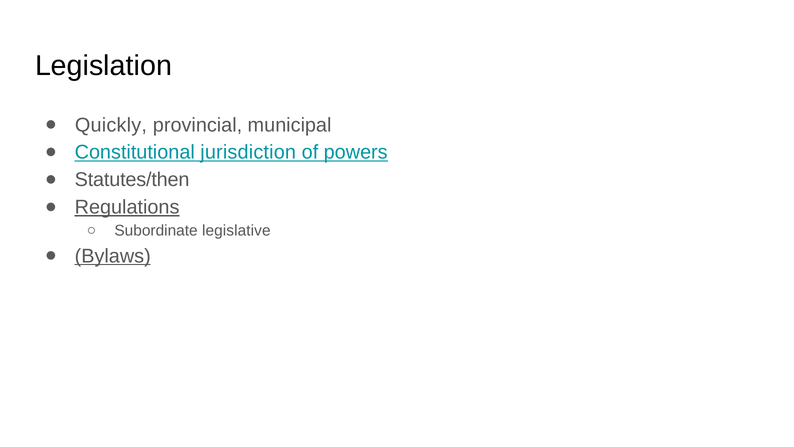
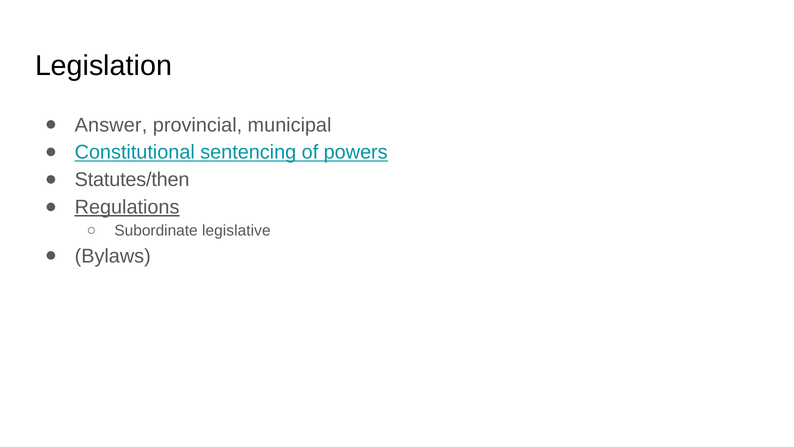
Quickly: Quickly -> Answer (111, 125)
jurisdiction: jurisdiction -> sentencing (248, 152)
Bylaws underline: present -> none (113, 256)
